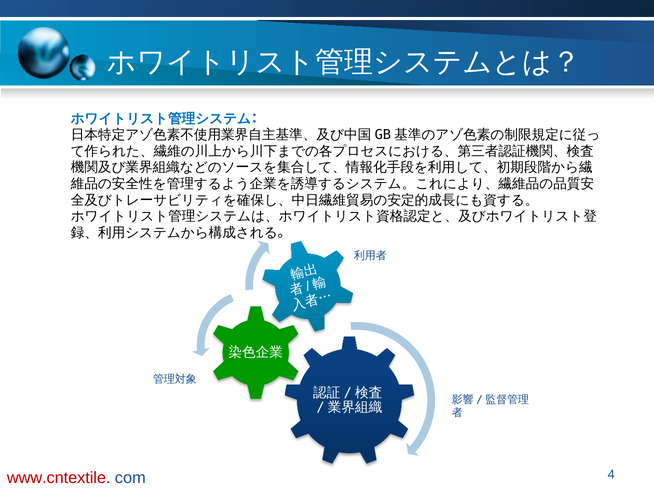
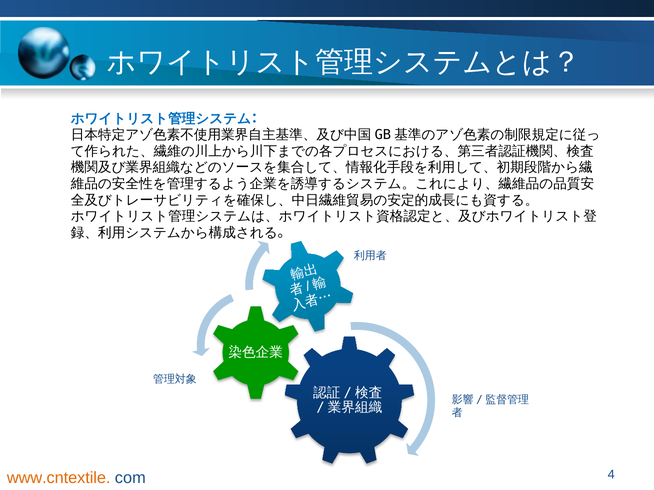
www.cntextile colour: red -> orange (59, 478)
